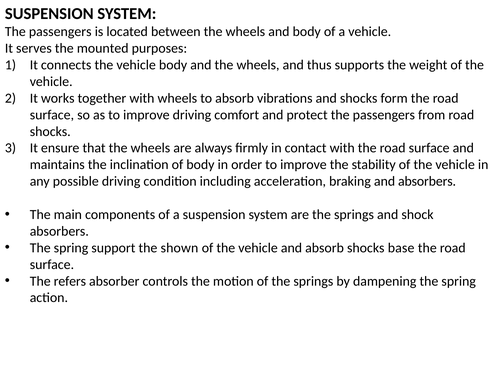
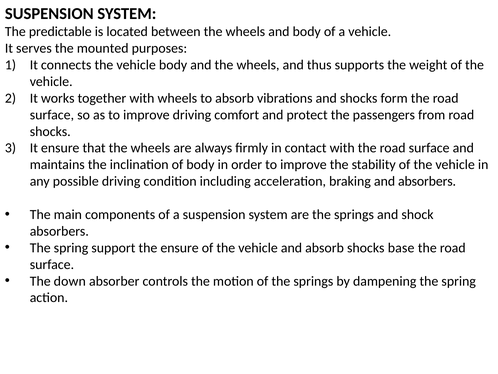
passengers: passengers -> predictable (60, 32)
the shown: shown -> ensure (180, 248)
refers: refers -> down (70, 281)
